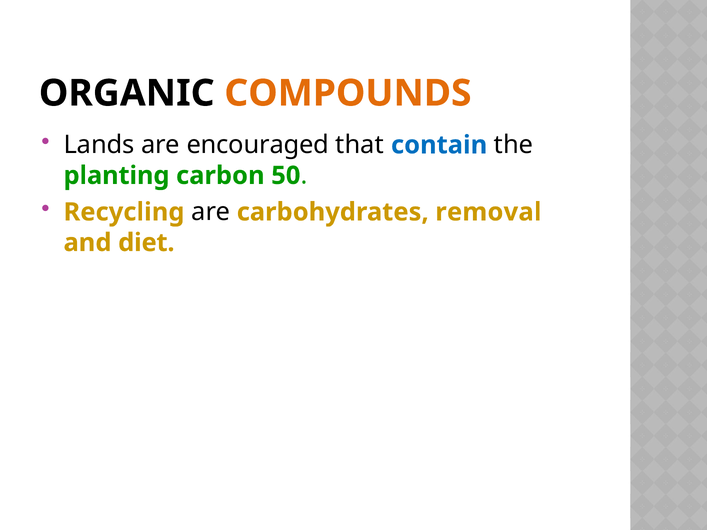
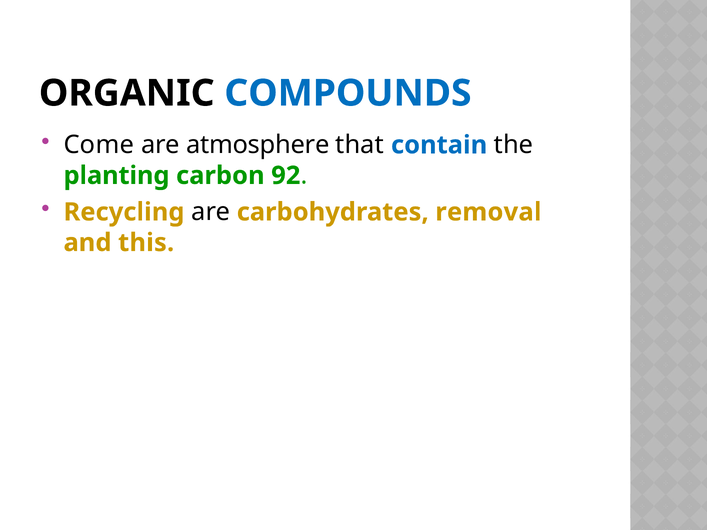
COMPOUNDS colour: orange -> blue (348, 93)
Lands: Lands -> Come (99, 145)
encouraged: encouraged -> atmosphere (258, 145)
50: 50 -> 92 (286, 176)
diet: diet -> this (146, 243)
